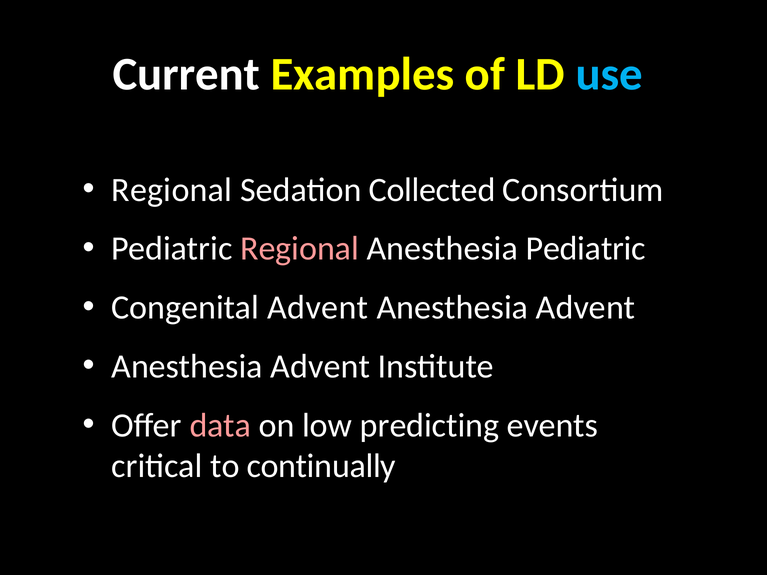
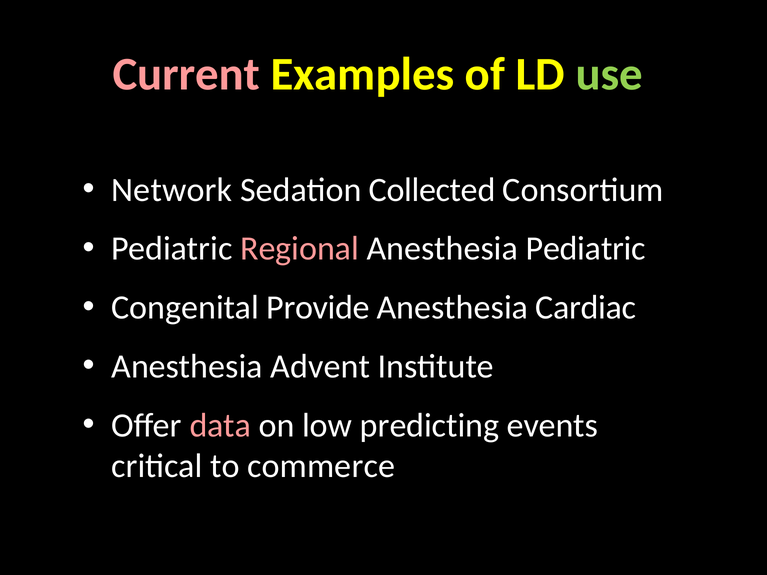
Current colour: white -> pink (186, 74)
use colour: light blue -> light green (609, 74)
Regional: Regional -> Network (172, 190)
Congenital Advent: Advent -> Provide (318, 308)
Advent: Advent -> Cardiac (586, 308)
continually: continually -> commerce (321, 466)
